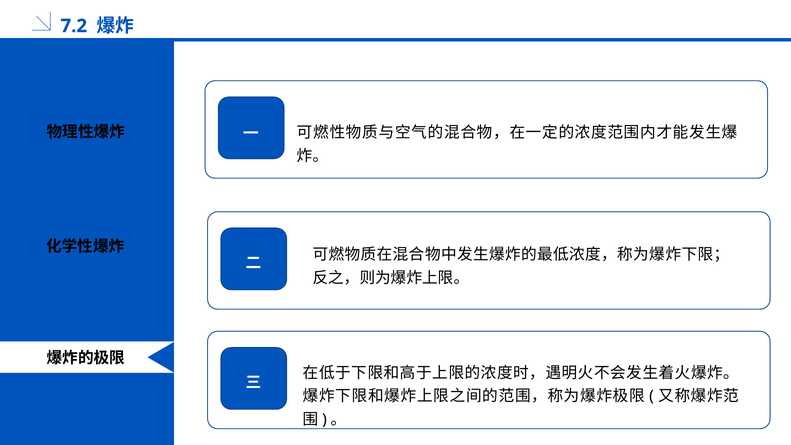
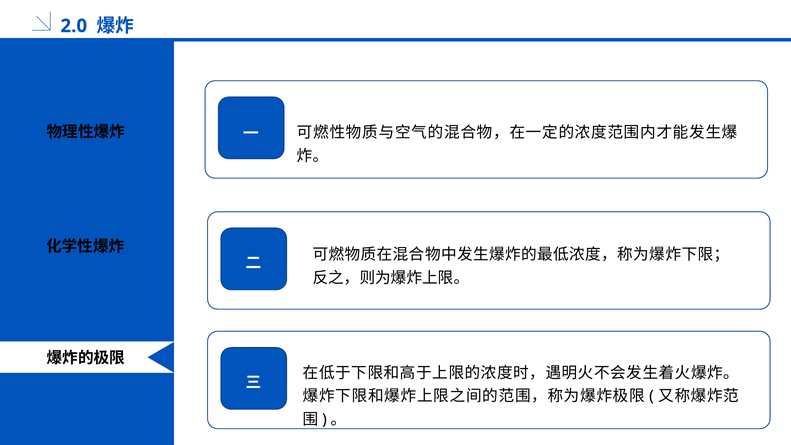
7.2: 7.2 -> 2.0 (74, 26)
